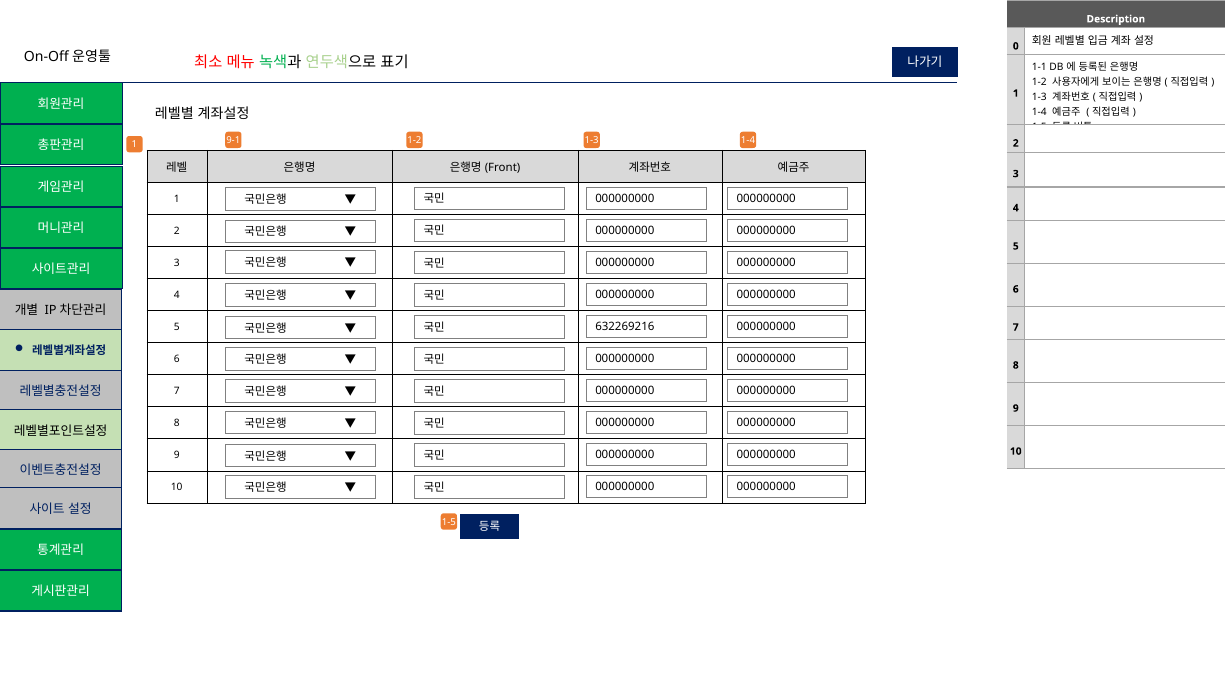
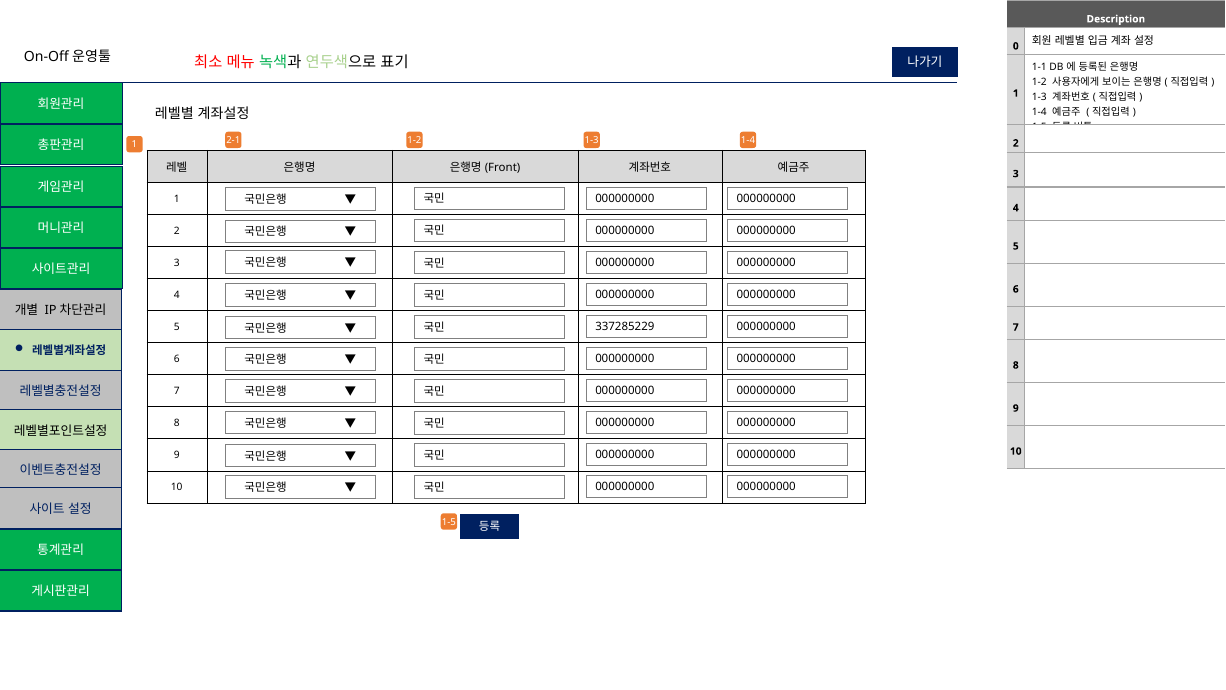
9-1: 9-1 -> 2-1 (233, 140)
632269216: 632269216 -> 337285229 (625, 327)
